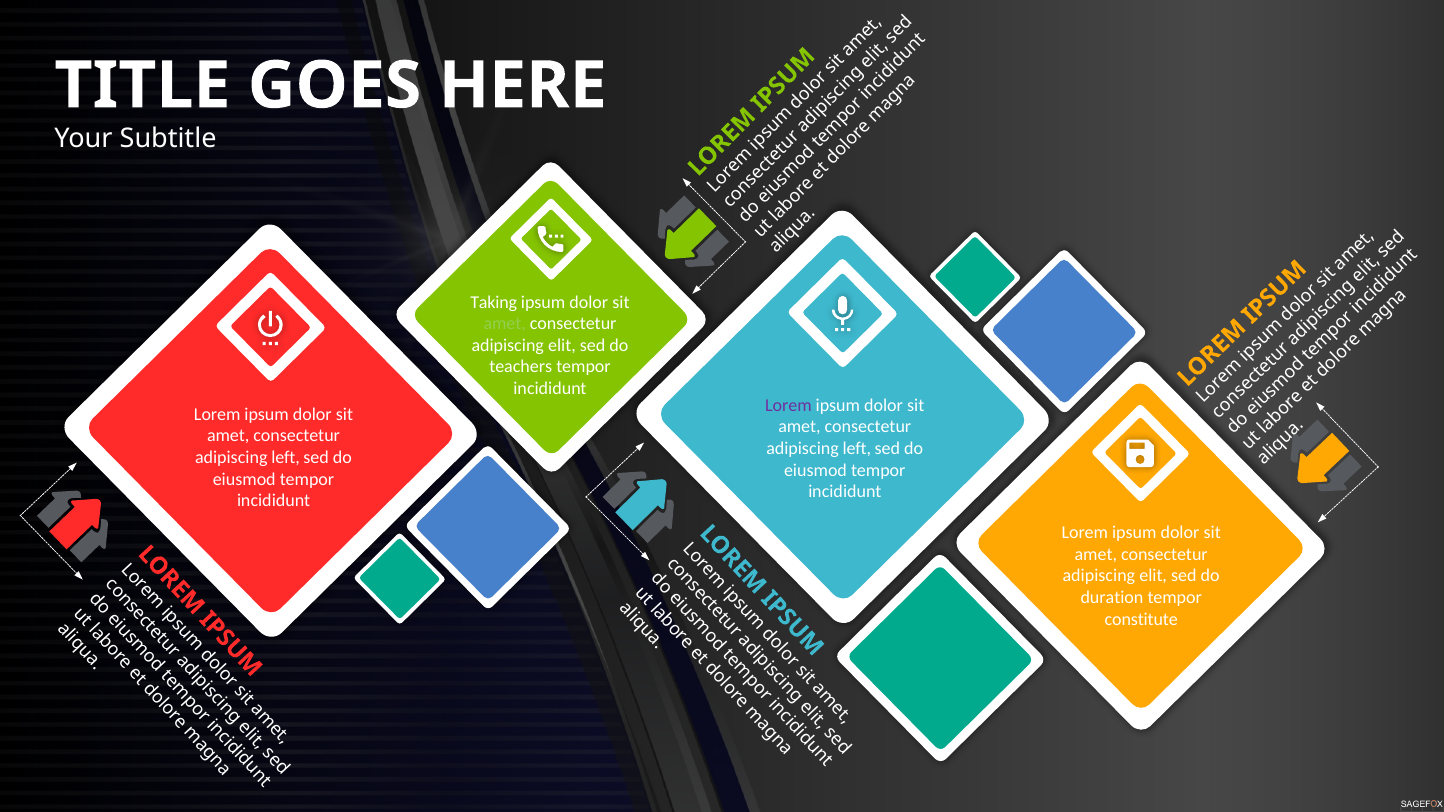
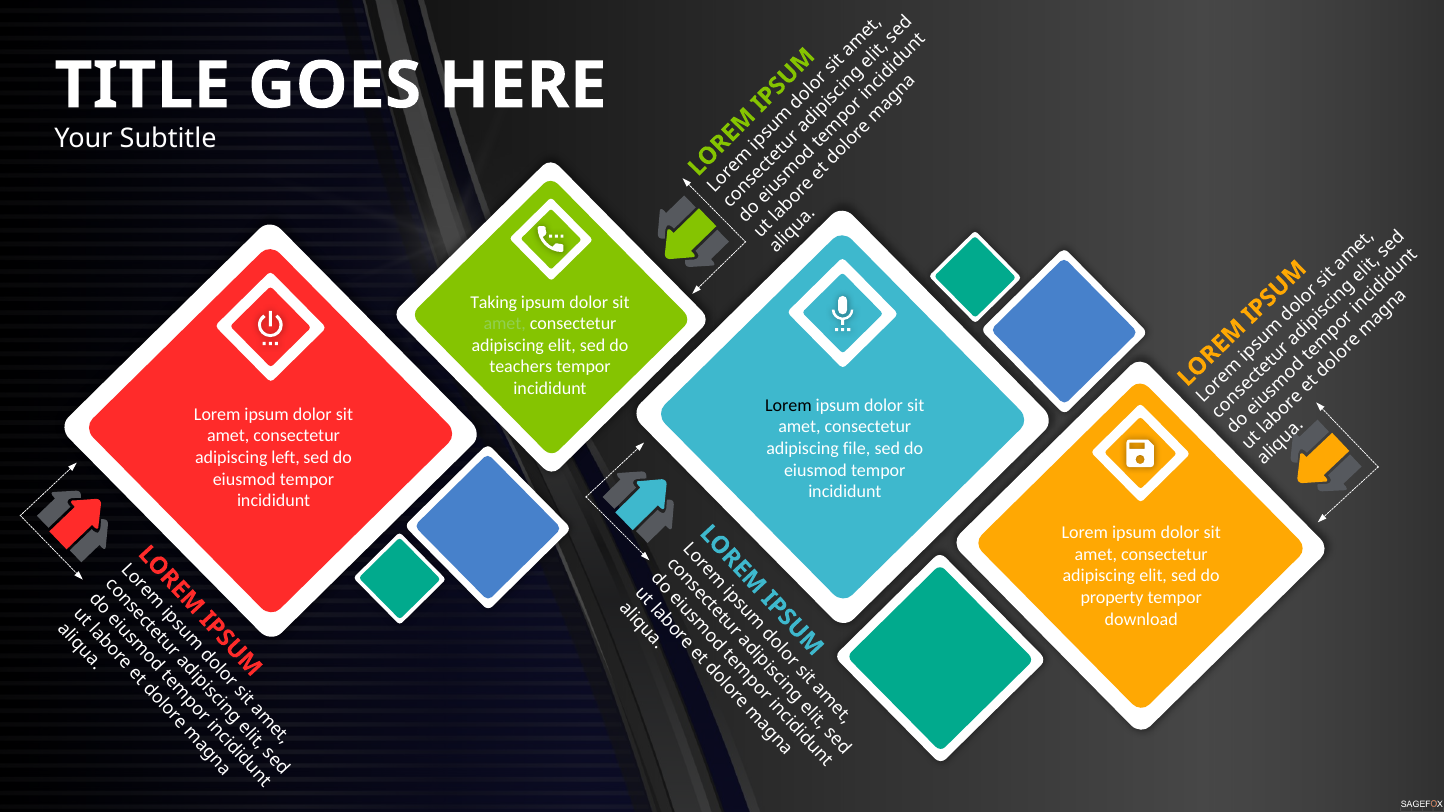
Lorem colour: purple -> black (788, 405)
left: left -> file (857, 449)
duration: duration -> property (1112, 598)
constitute: constitute -> download (1141, 619)
